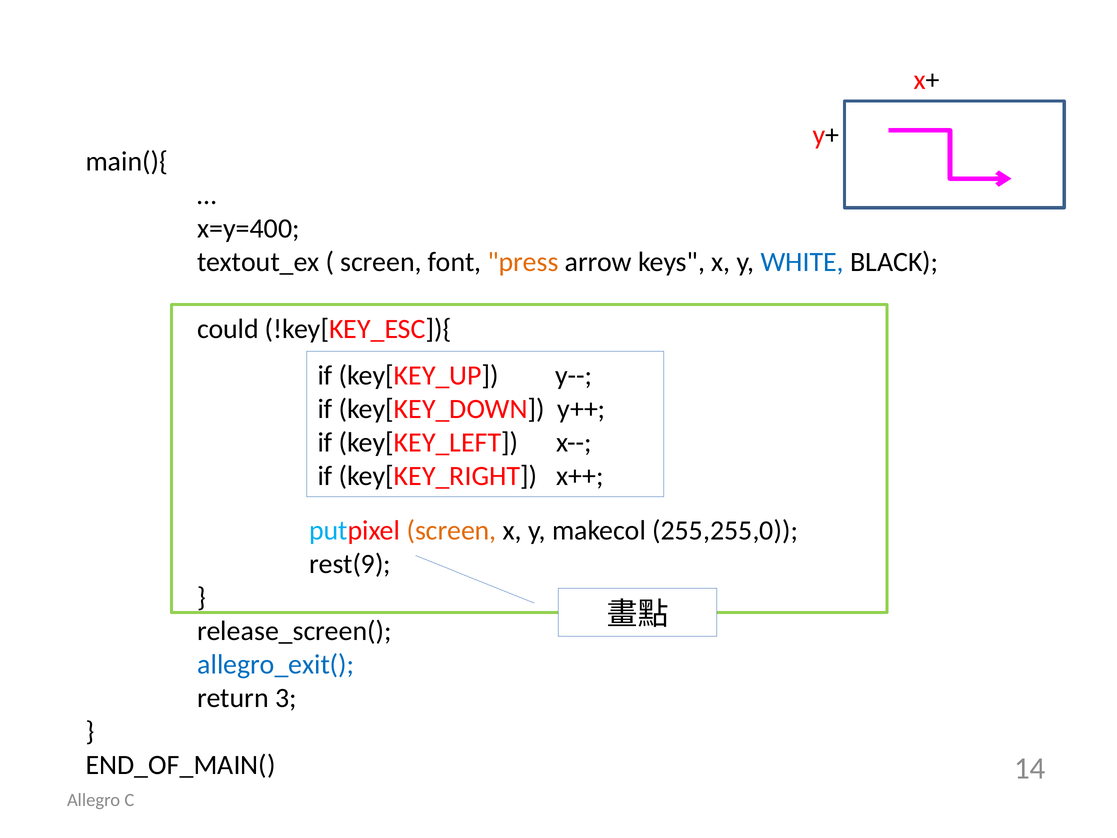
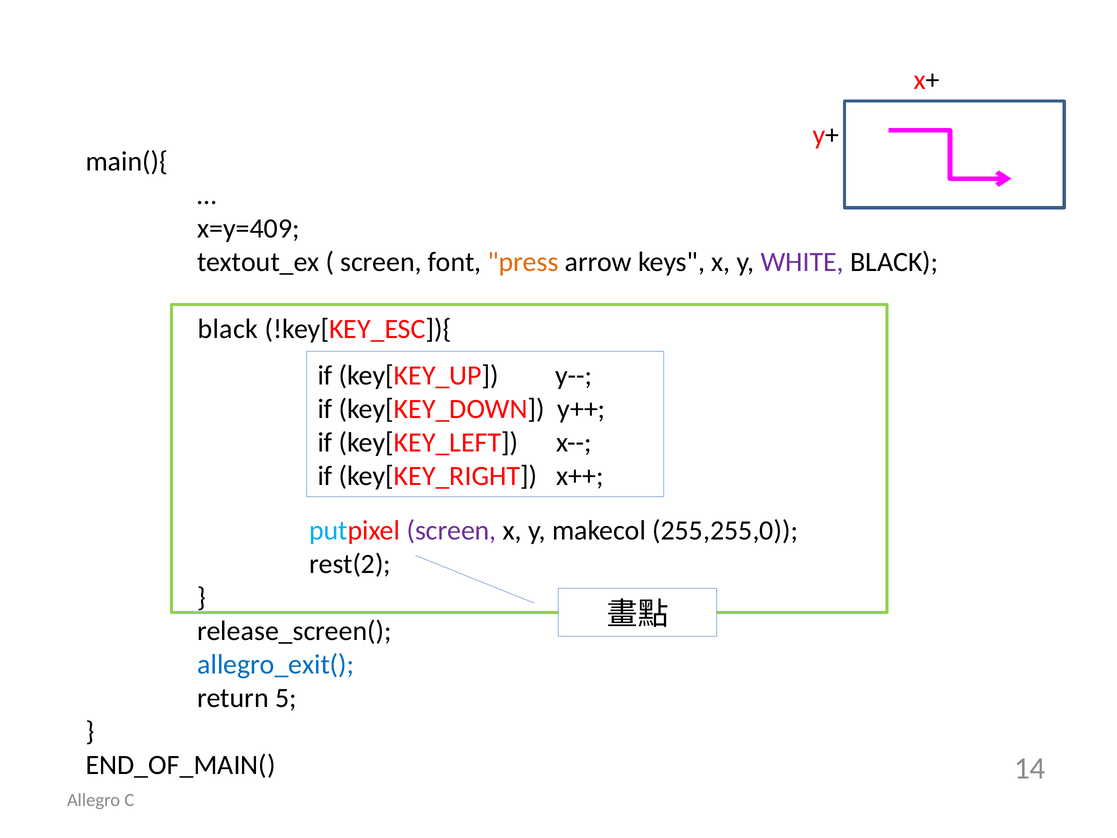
x=y=400: x=y=400 -> x=y=409 (249, 229)
WHITE colour: blue -> purple (802, 262)
could: could -> black (228, 329)
screen colour: orange -> purple (451, 530)
rest(9: rest(9 -> rest(2 (350, 564)
3: 3 -> 5 (286, 698)
